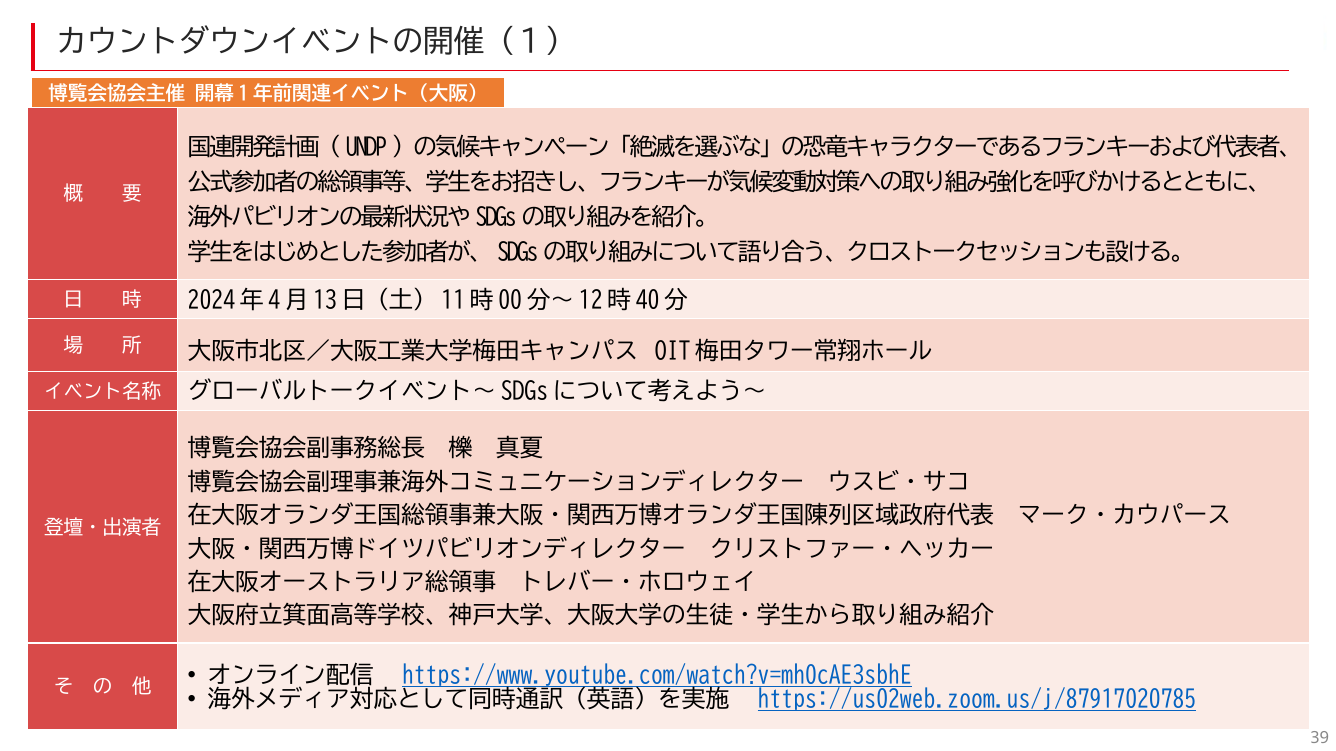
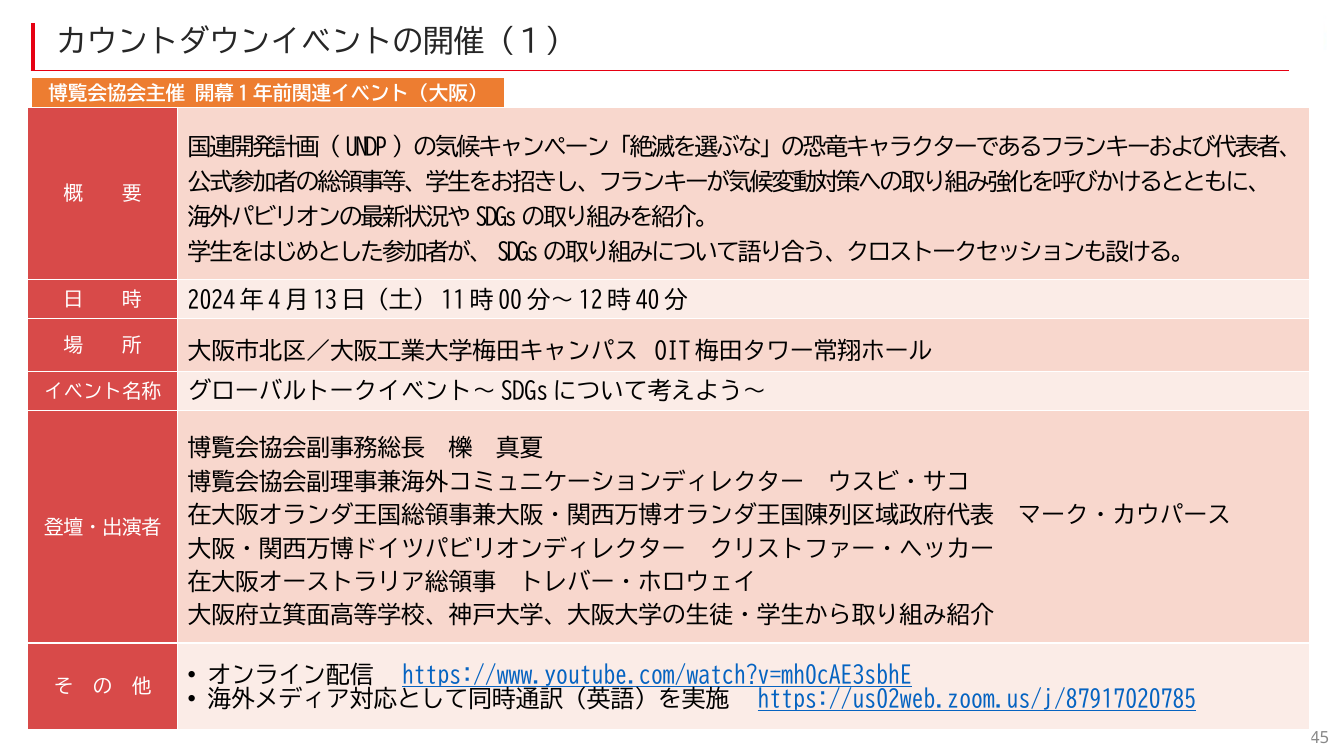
39: 39 -> 45 (1320, 738)
